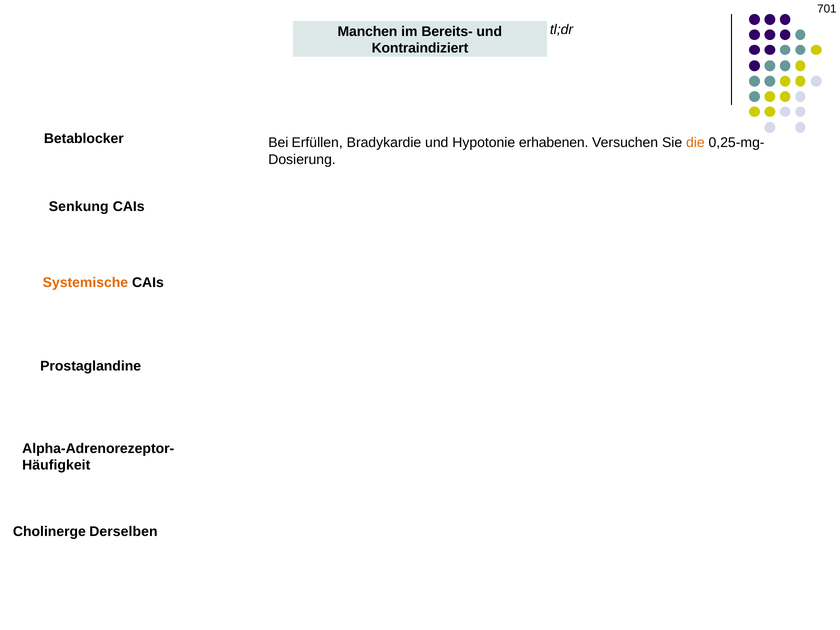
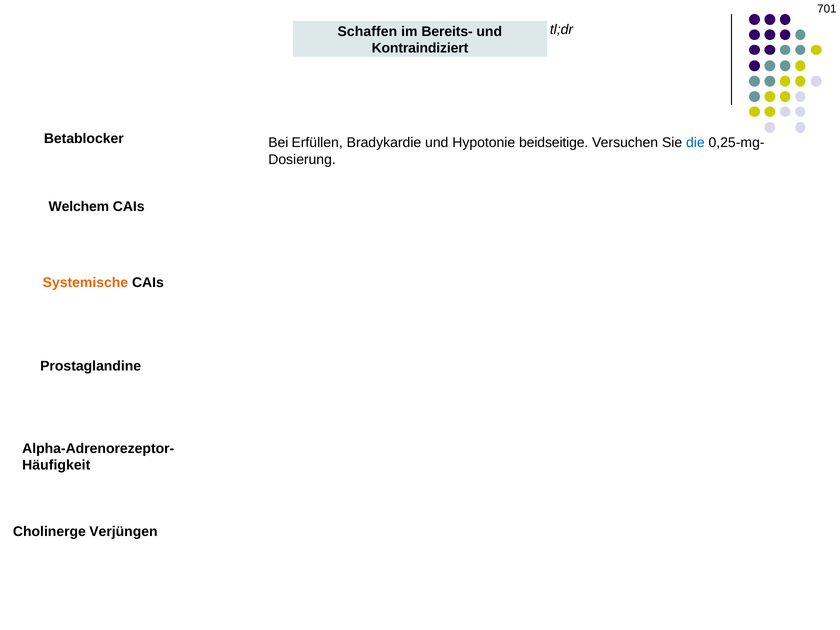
Manchen: Manchen -> Schaffen (367, 31)
erhabenen: erhabenen -> beidseitige (554, 143)
die colour: orange -> blue (695, 143)
Senkung: Senkung -> Welchem (79, 207)
Derselben: Derselben -> Verjüngen (123, 532)
